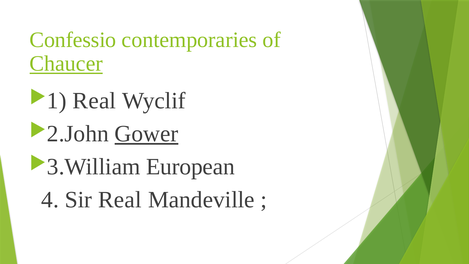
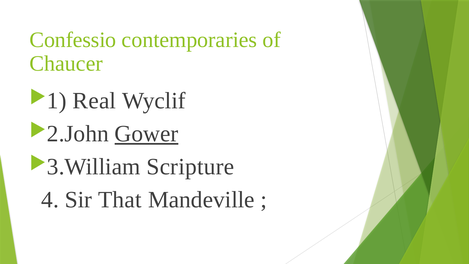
Chaucer underline: present -> none (66, 64)
European: European -> Scripture (190, 167)
Sir Real: Real -> That (120, 200)
